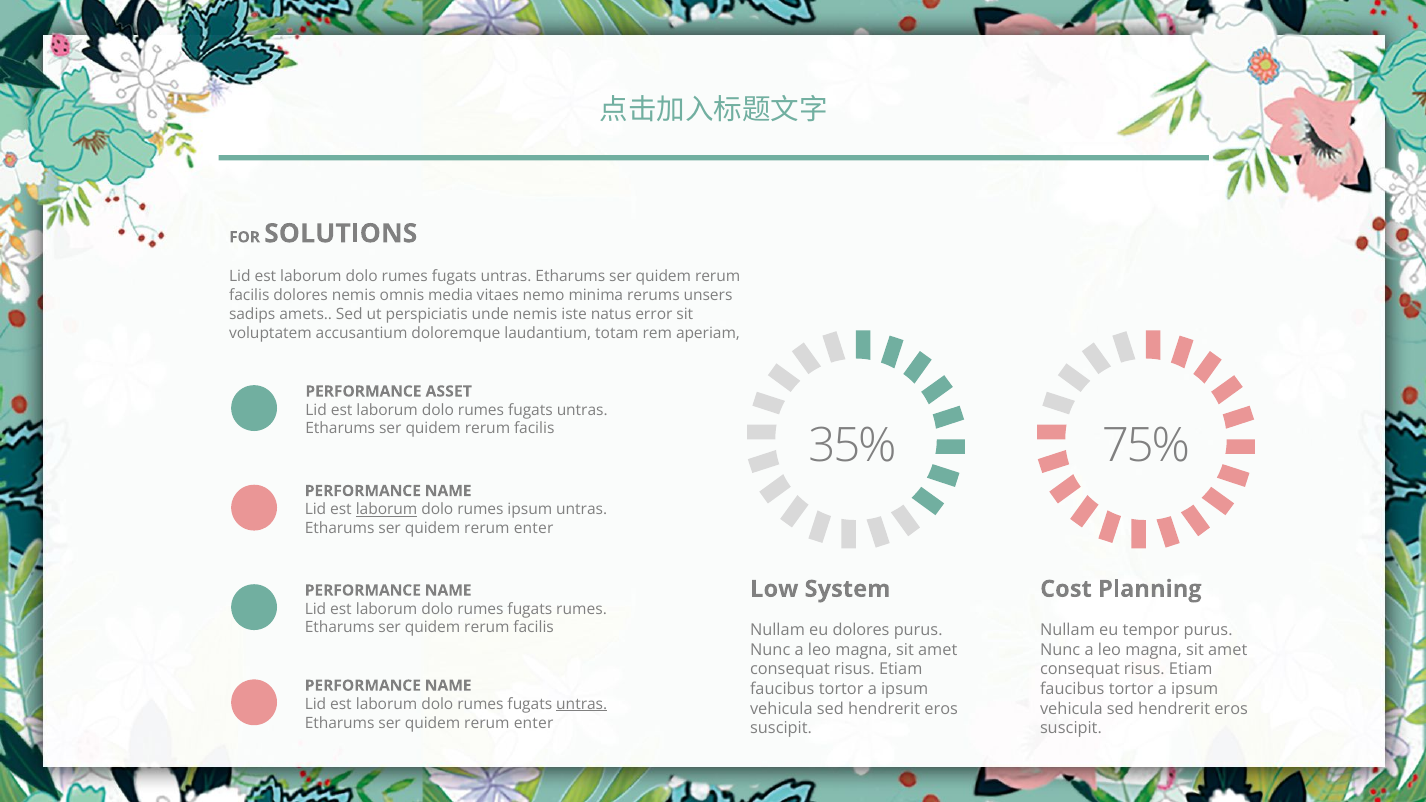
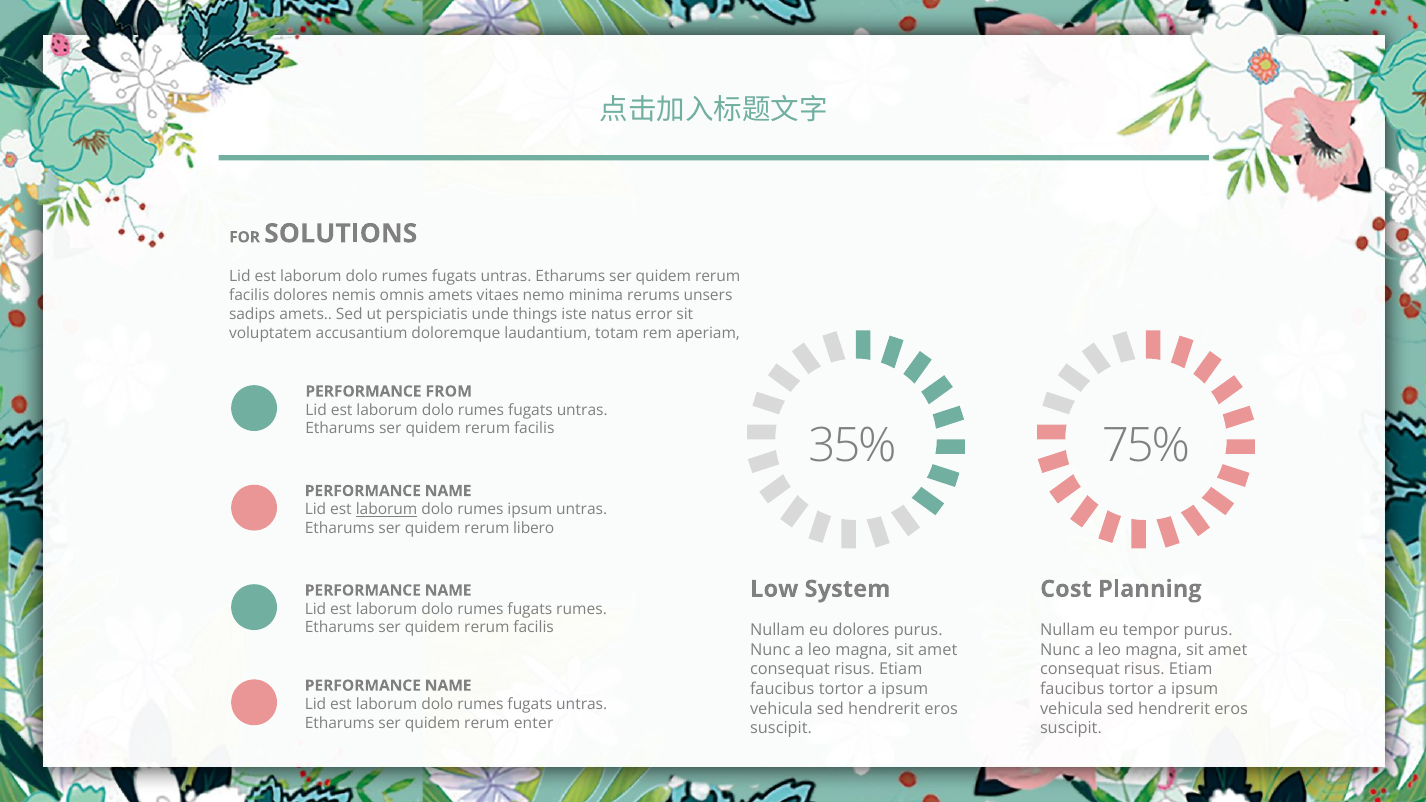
omnis media: media -> amets (450, 296)
unde nemis: nemis -> things (535, 314)
ASSET: ASSET -> FROM (449, 392)
enter: enter -> libero (534, 529)
untras underline: present -> none (582, 705)
